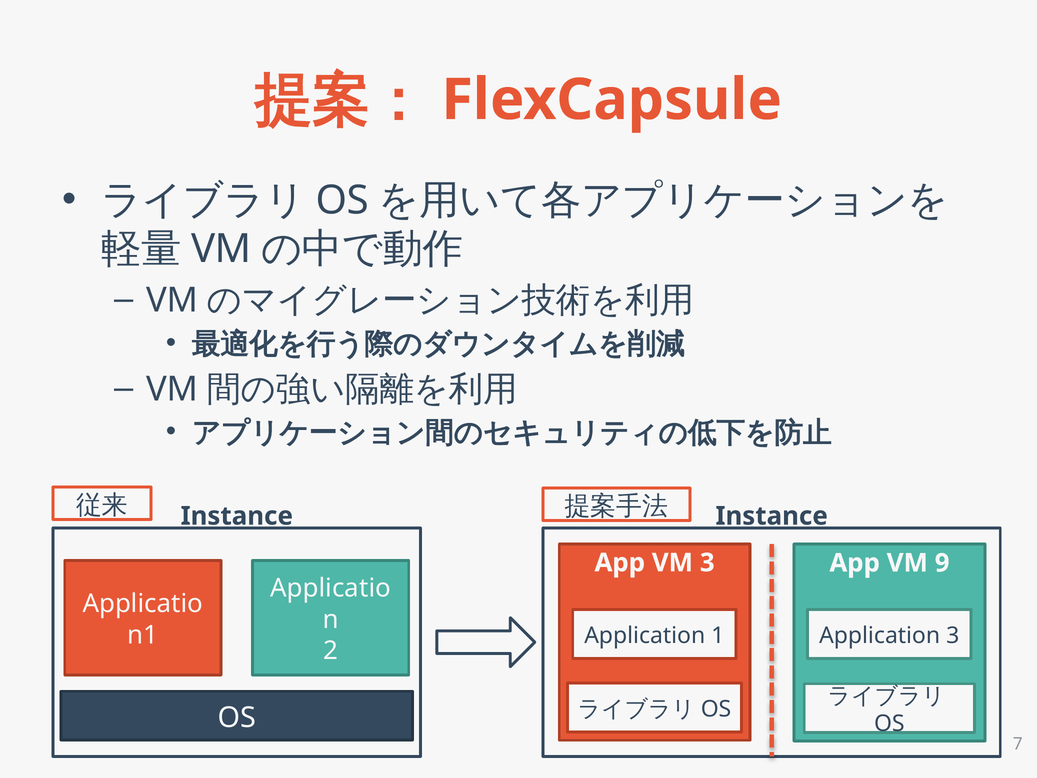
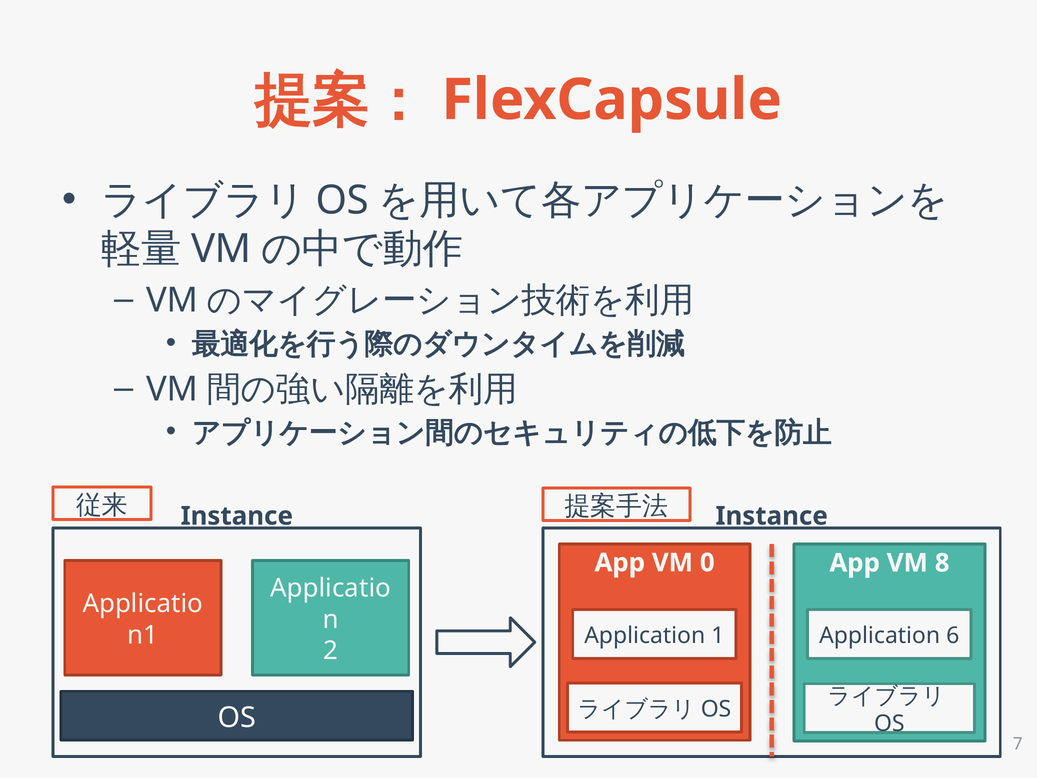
VM 3: 3 -> 0 (707, 563)
9: 9 -> 8 (942, 563)
Application 3: 3 -> 6 (953, 635)
